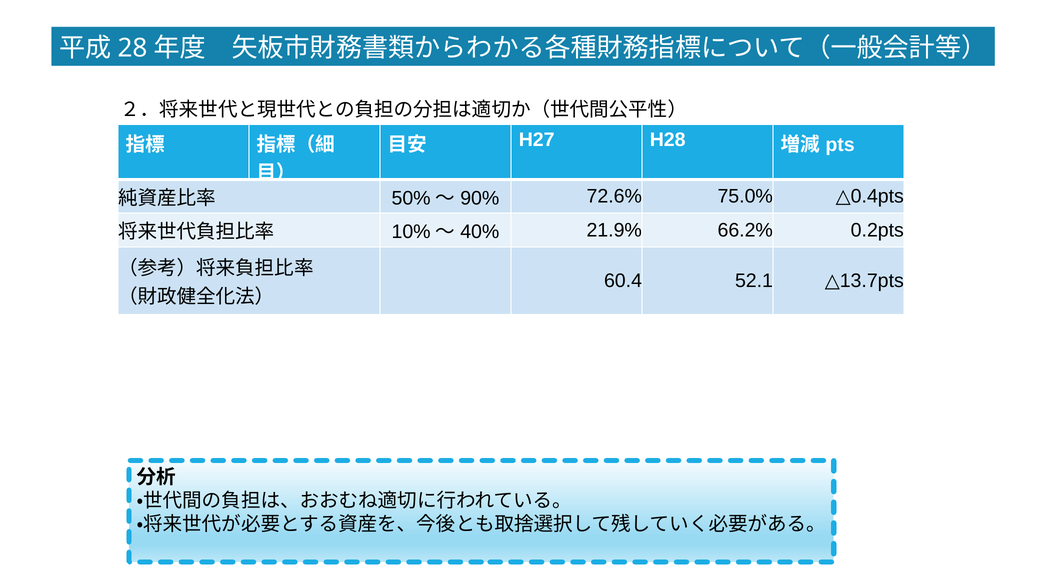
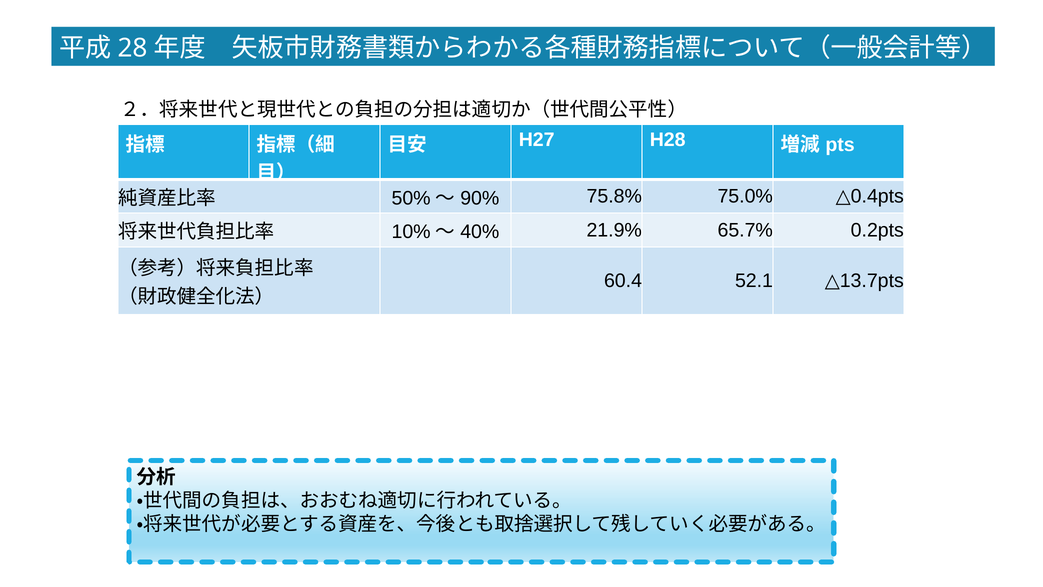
72.6%: 72.6% -> 75.8% (614, 196)
66.2%: 66.2% -> 65.7% (745, 230)
